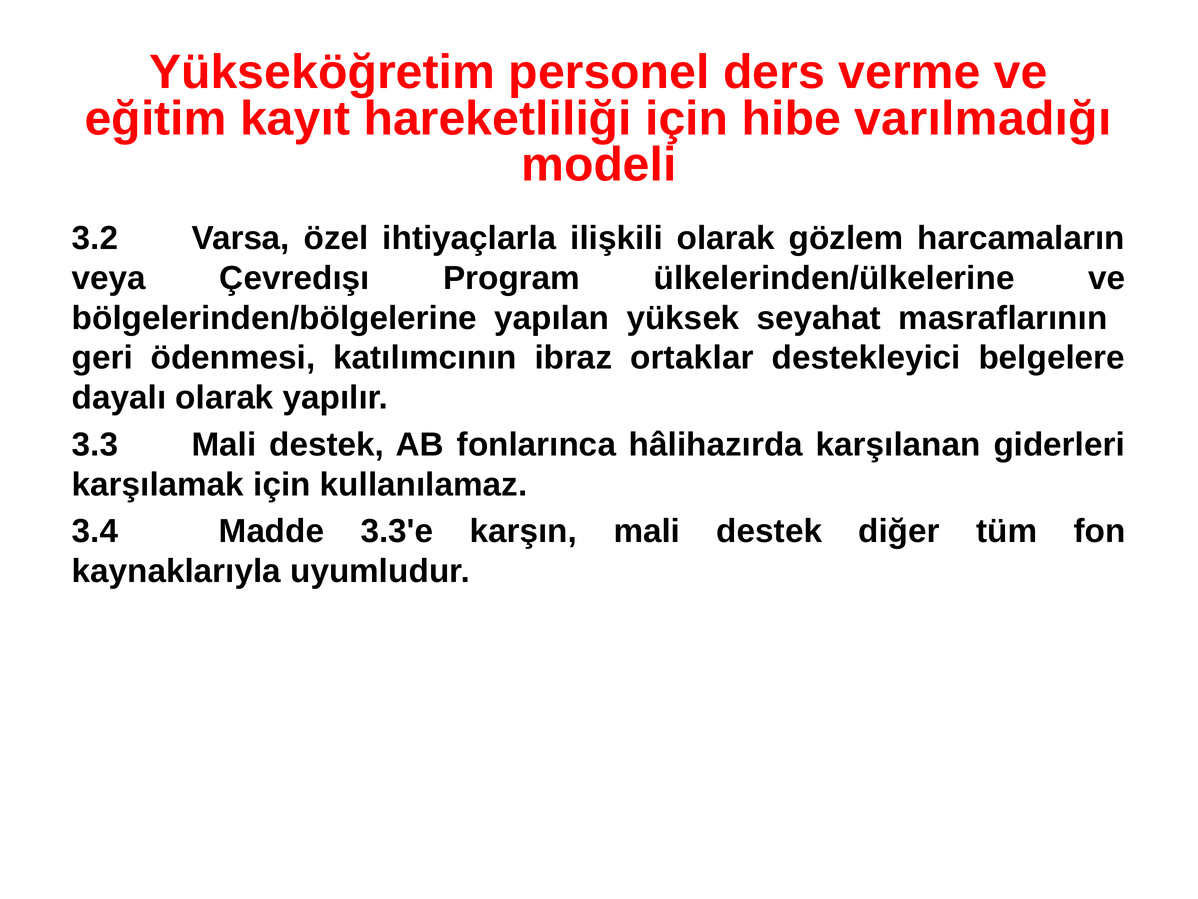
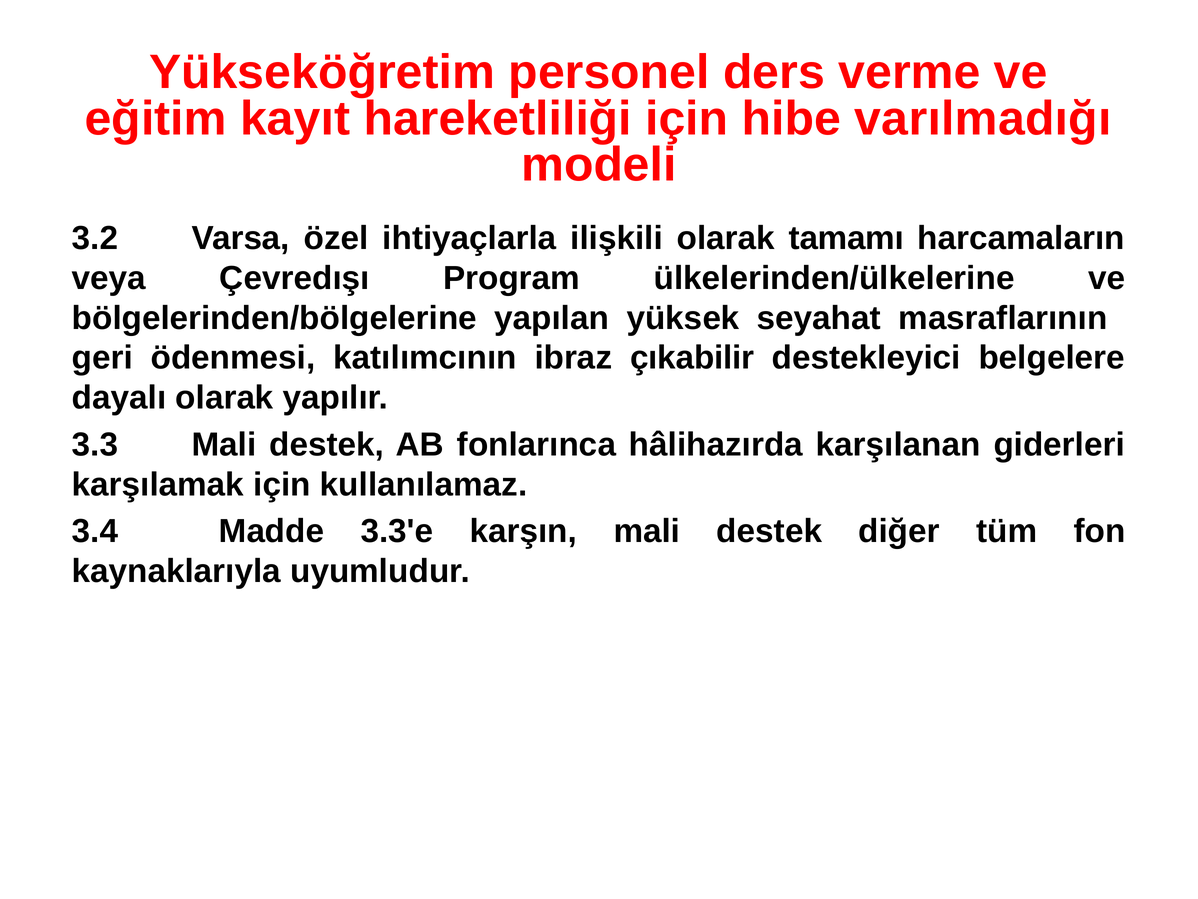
gözlem: gözlem -> tamamı (846, 238)
ortaklar: ortaklar -> çıkabilir (692, 358)
